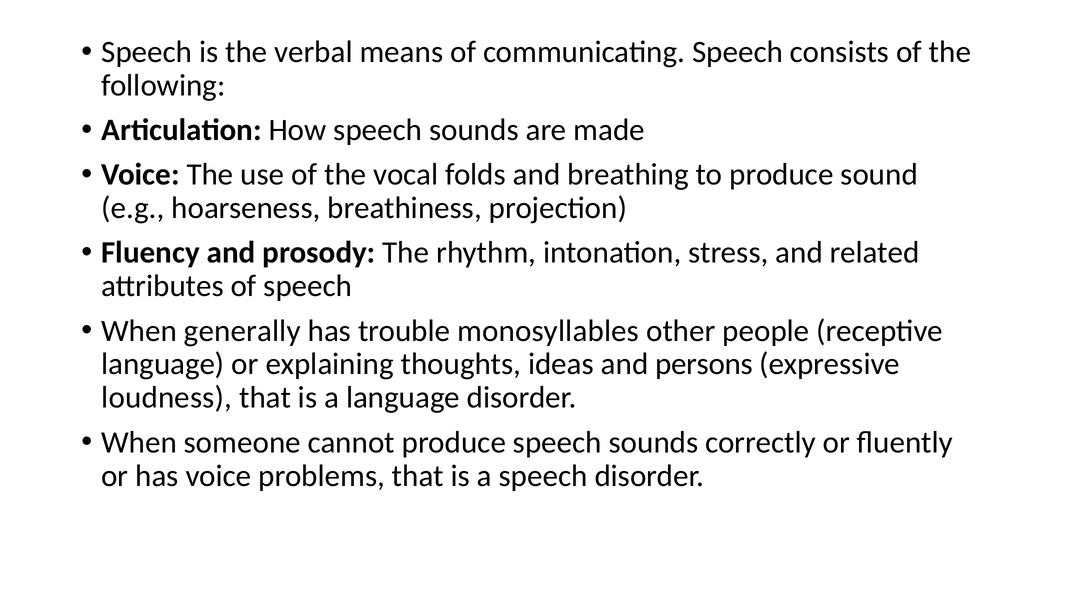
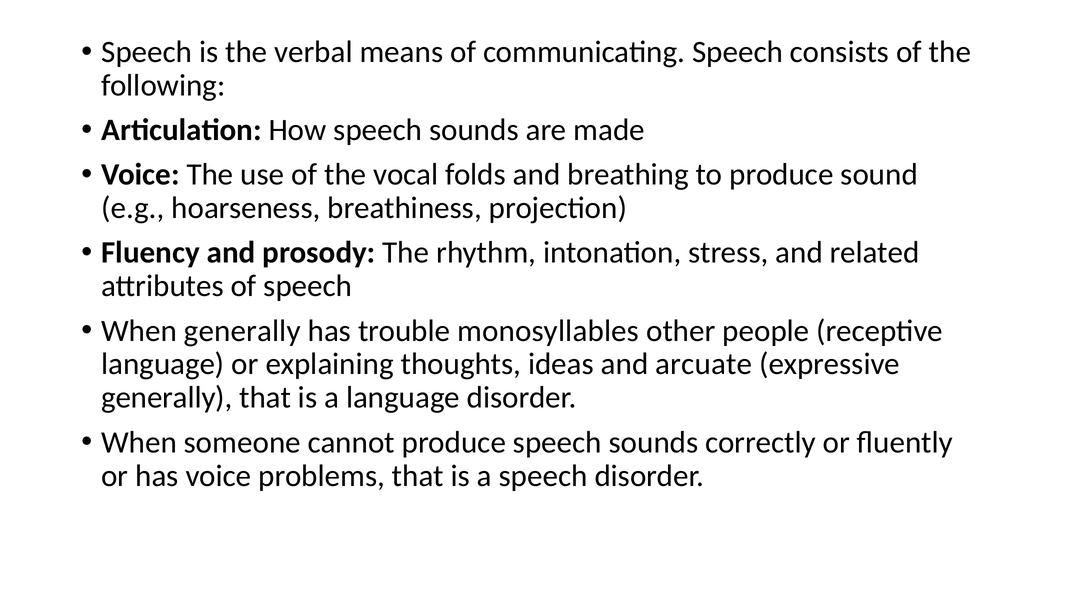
persons: persons -> arcuate (704, 365)
loudness: loudness -> generally (167, 398)
